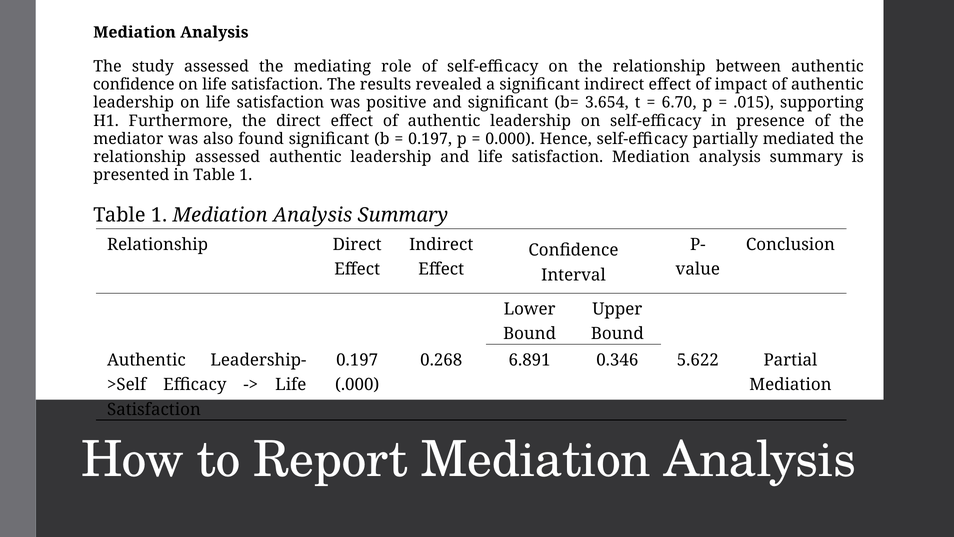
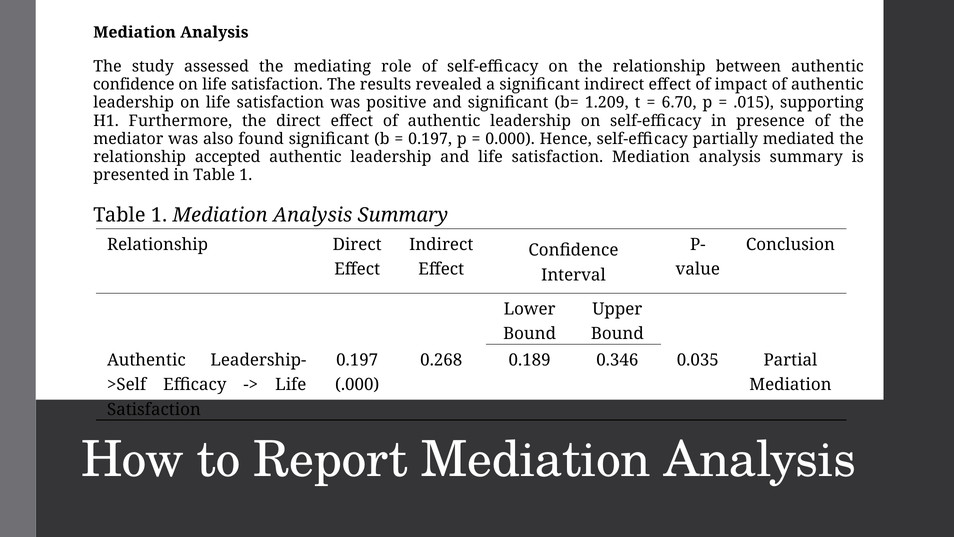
3.654: 3.654 -> 1.209 (607, 103)
relationship assessed: assessed -> accepted (228, 157)
6.891: 6.891 -> 0.189 (530, 360)
5.622: 5.622 -> 0.035 (698, 360)
